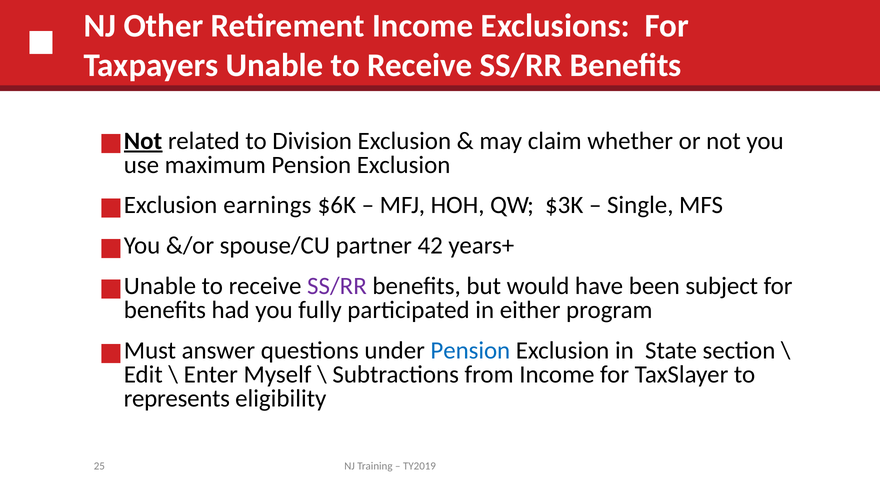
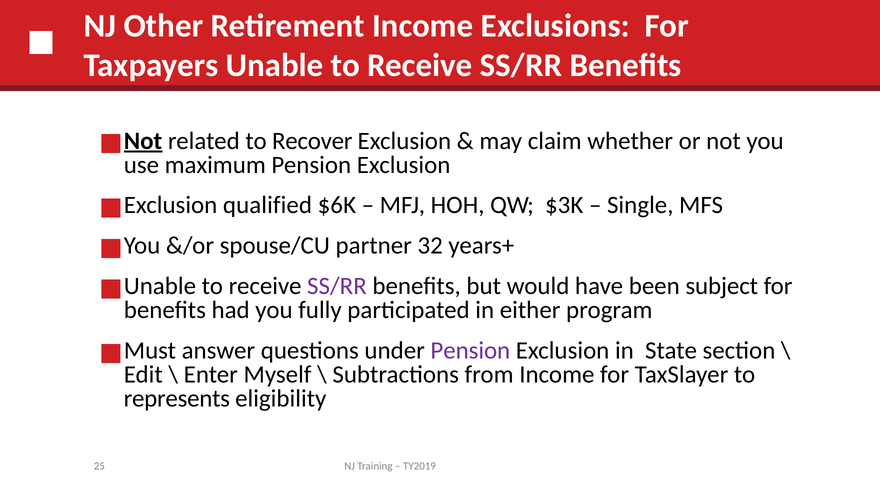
Division: Division -> Recover (312, 141)
earnings: earnings -> qualified (267, 205)
42: 42 -> 32 (430, 246)
Pension colour: blue -> purple (470, 351)
